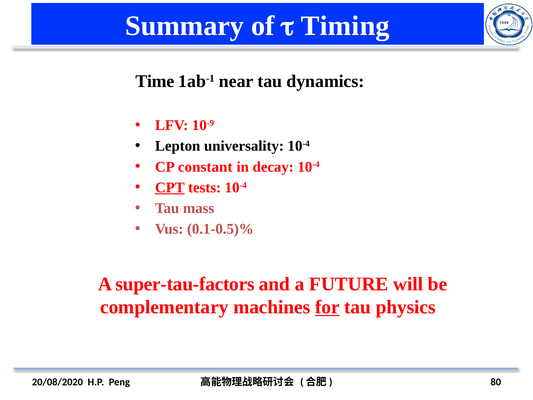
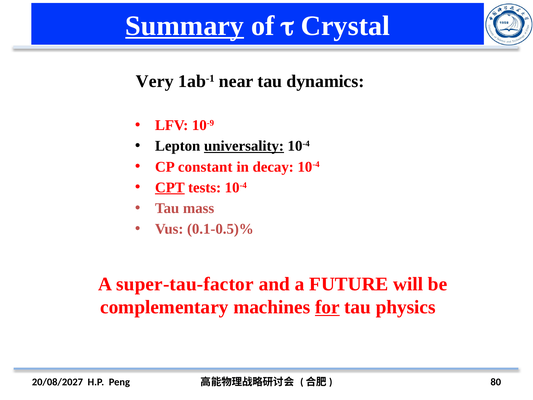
Summary underline: none -> present (185, 26)
Timing: Timing -> Crystal (345, 26)
Time: Time -> Very (155, 81)
universality underline: none -> present (244, 146)
super-tau-factors: super-tau-factors -> super-tau-factor (185, 284)
20/08/2020: 20/08/2020 -> 20/08/2027 (57, 382)
